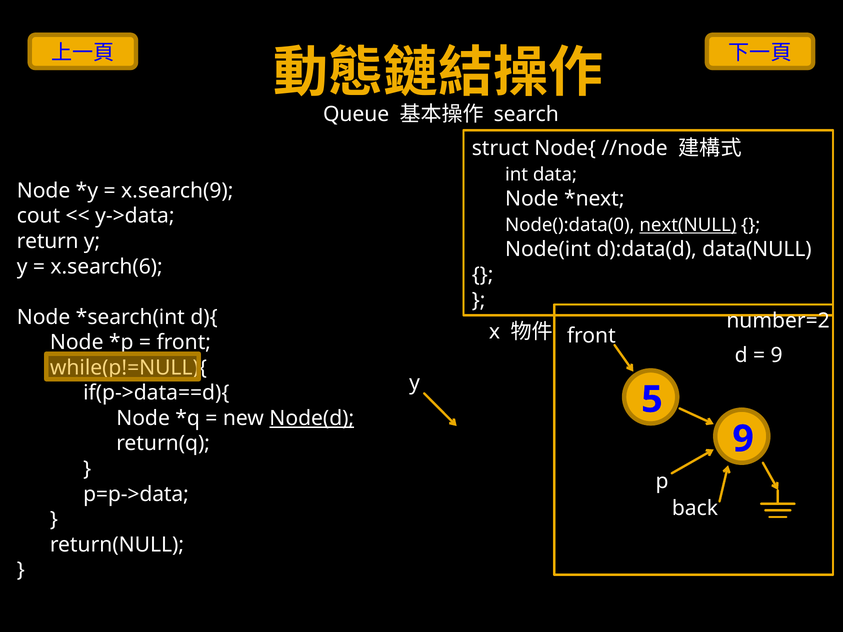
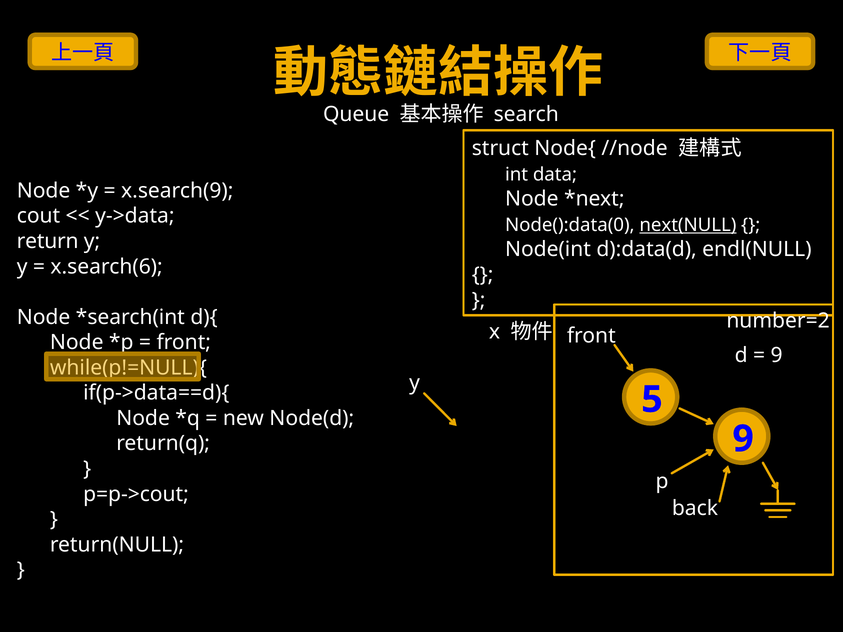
data(NULL: data(NULL -> endl(NULL (757, 250)
Node(d underline: present -> none (312, 418)
p=p->data: p=p->data -> p=p->cout (136, 494)
